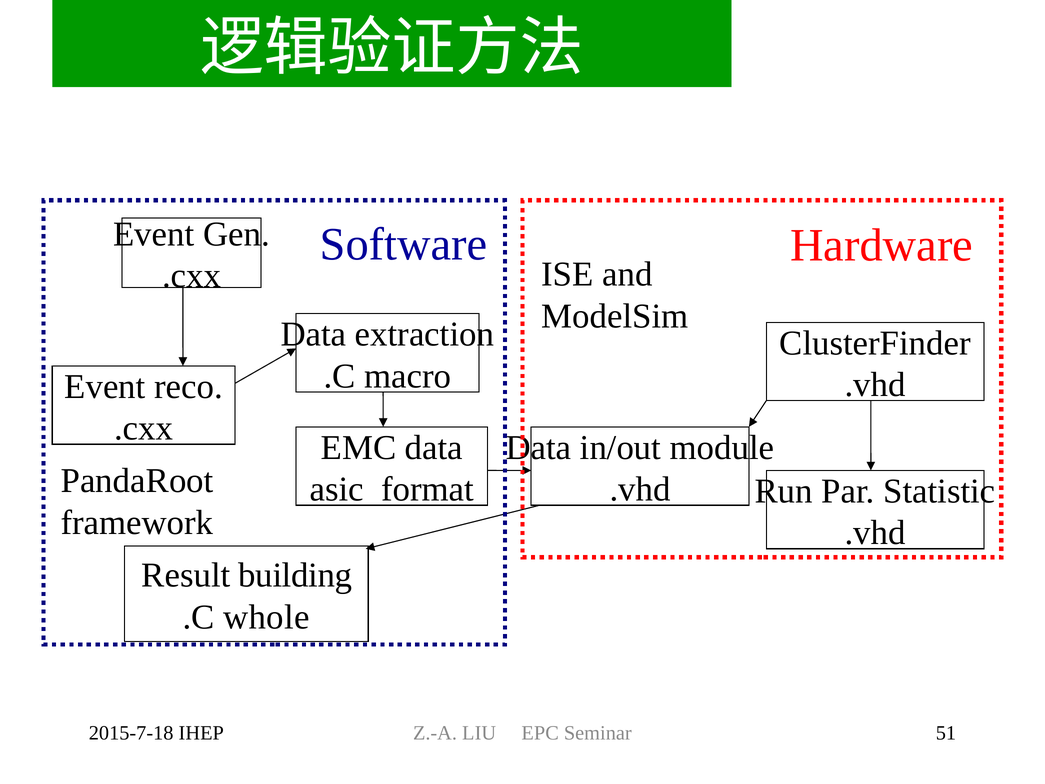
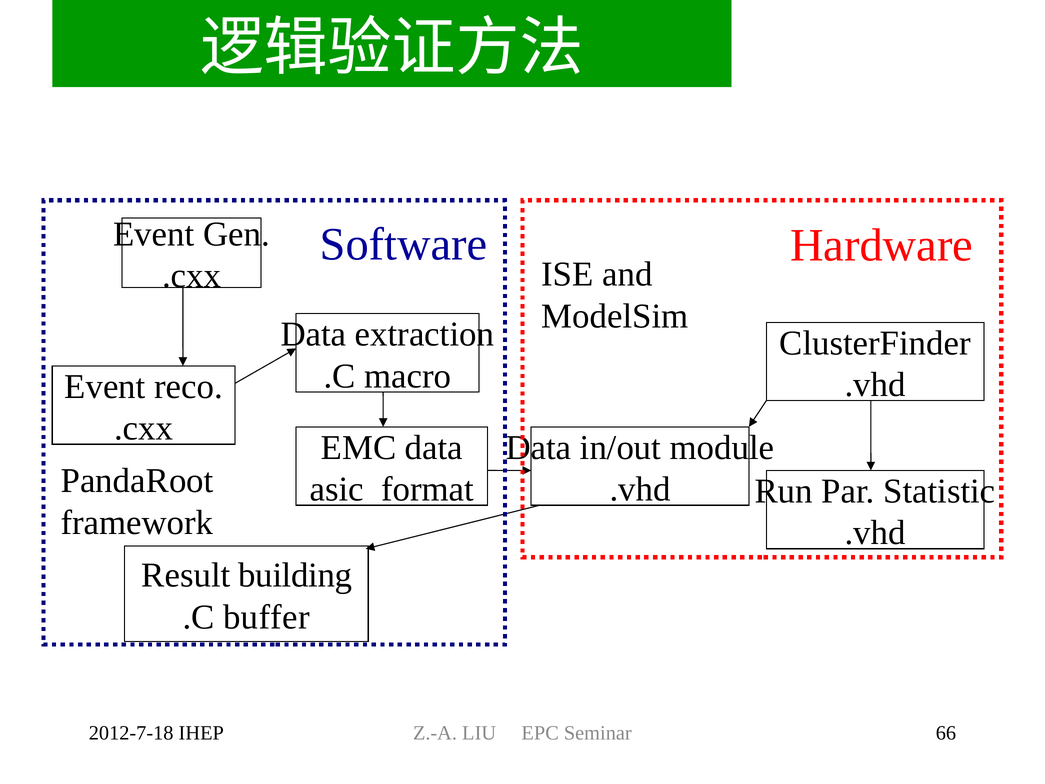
whole: whole -> buffer (266, 617)
2015-7-18: 2015-7-18 -> 2012-7-18 (131, 733)
51: 51 -> 66 (946, 733)
